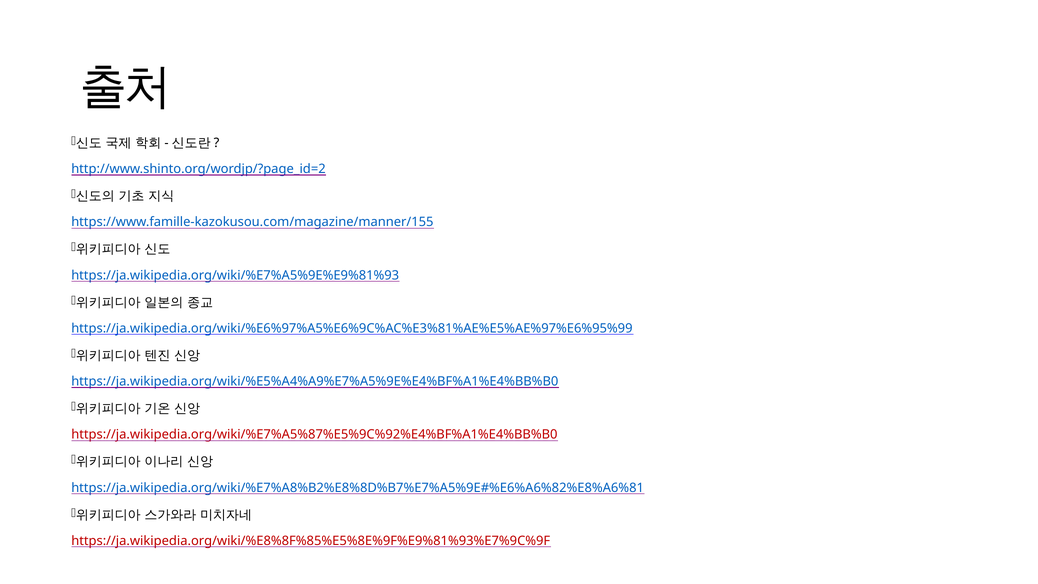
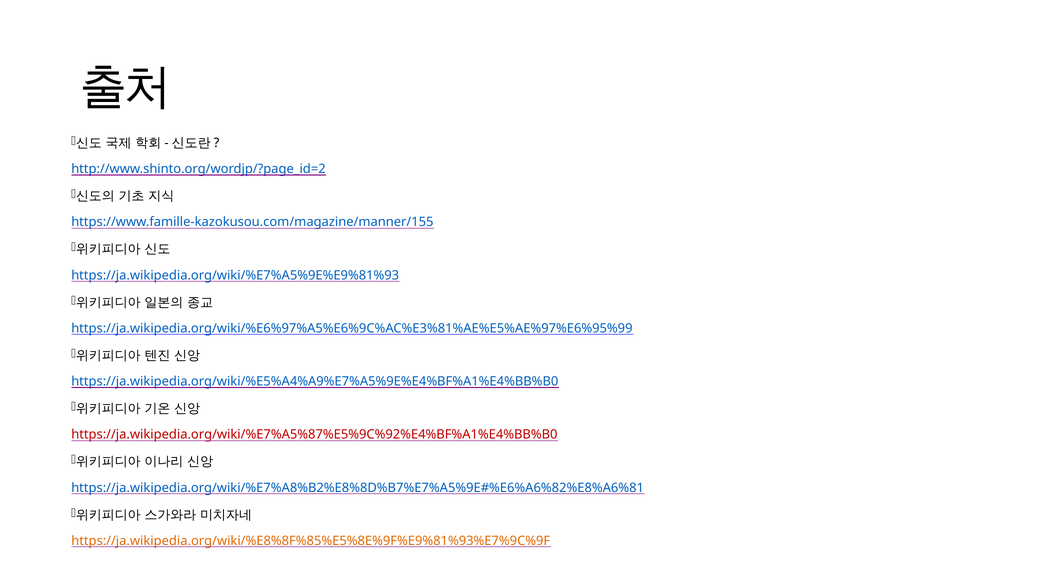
https://ja.wikipedia.org/wiki/%E8%8F%85%E5%8E%9F%E9%81%93%E7%9C%9F colour: red -> orange (311, 541)
